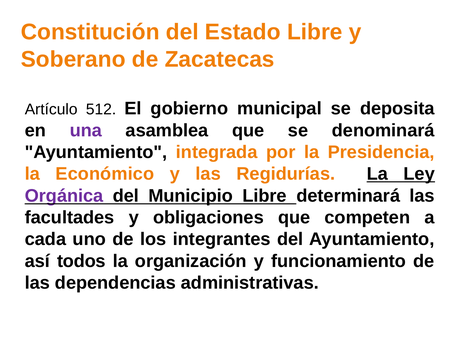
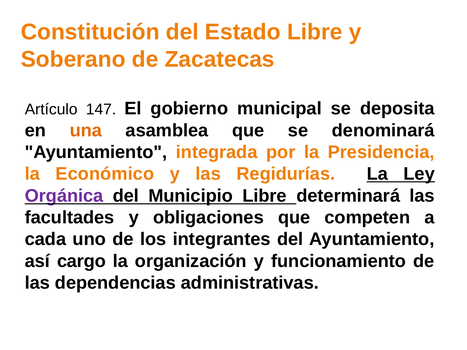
512: 512 -> 147 (101, 110)
una colour: purple -> orange (86, 130)
todos: todos -> cargo (81, 261)
